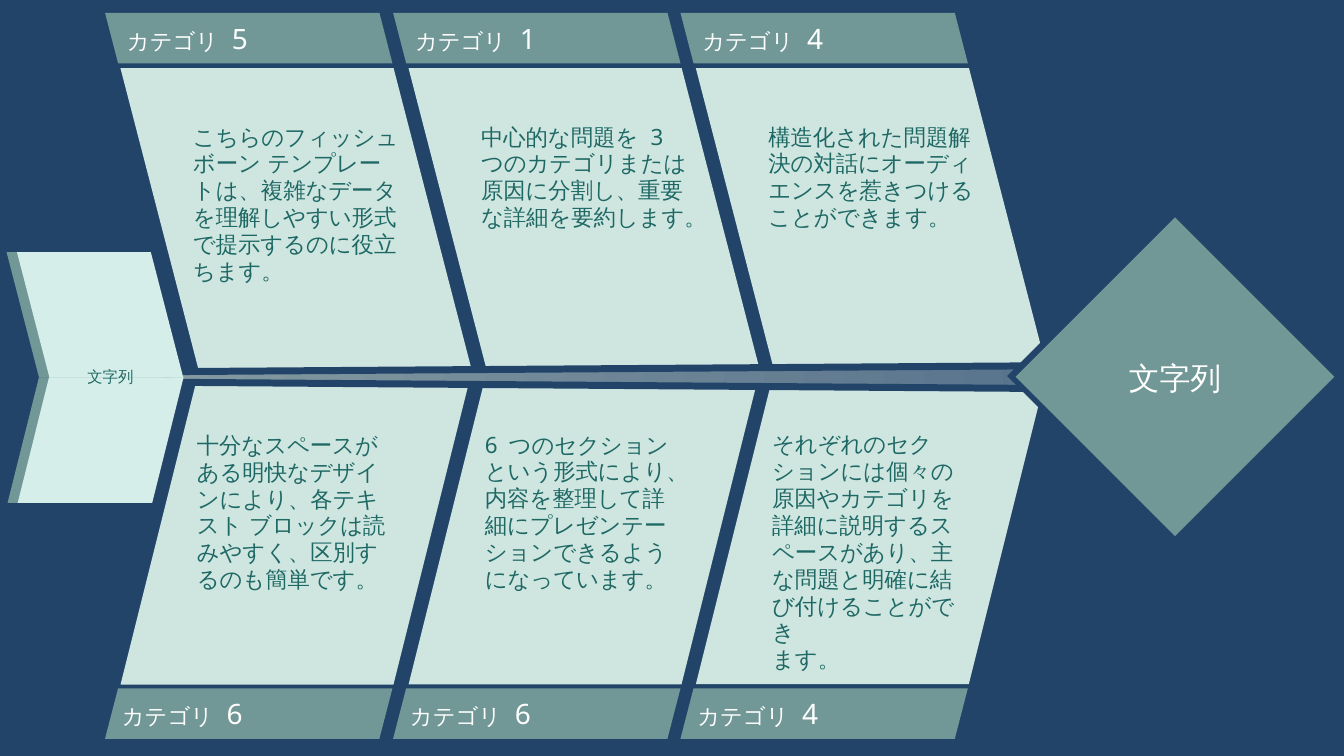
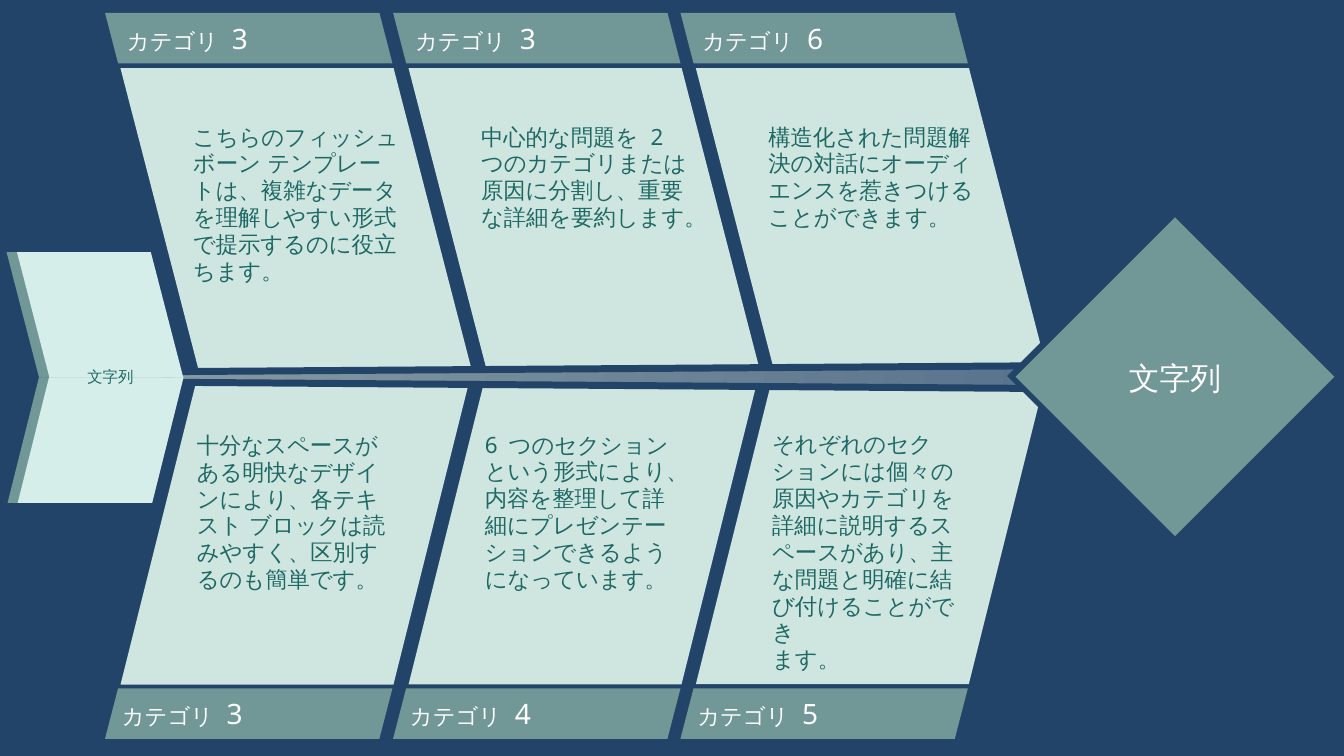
5: 5 -> 3 (240, 40)
1: 1 -> 3 (528, 40)
4: 4 -> 6 (815, 40)
3: 3 -> 2 (657, 138)
6: 6 -> 3 (235, 715)
6: 6 -> 4 (523, 715)
4: 4 -> 5 (810, 715)
